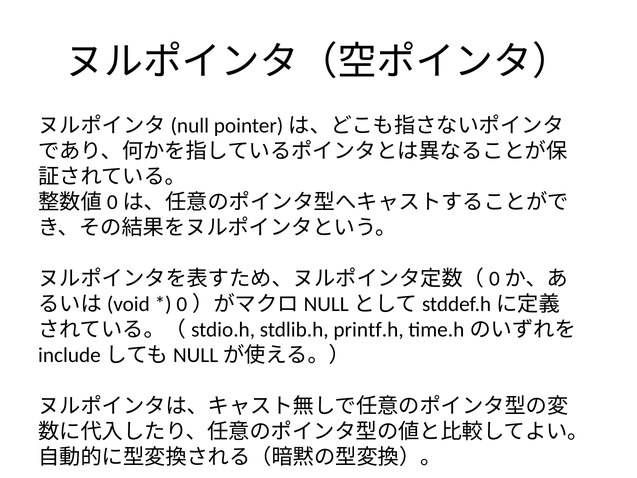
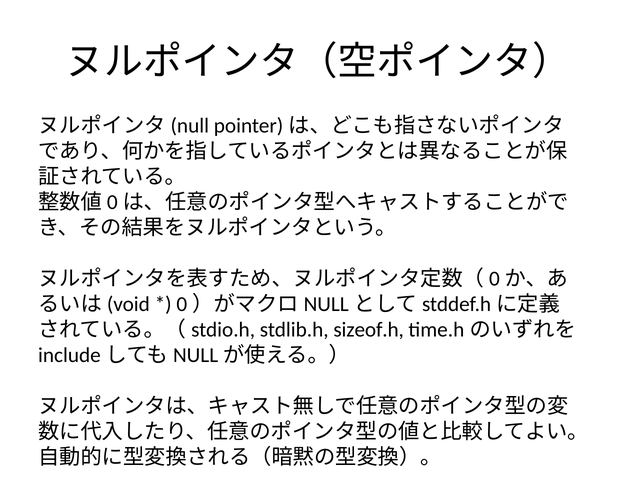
printf.h: printf.h -> sizeof.h (369, 330)
